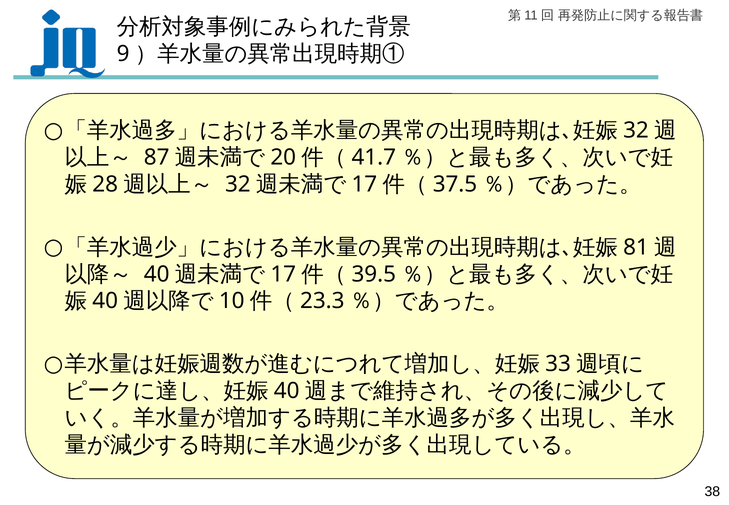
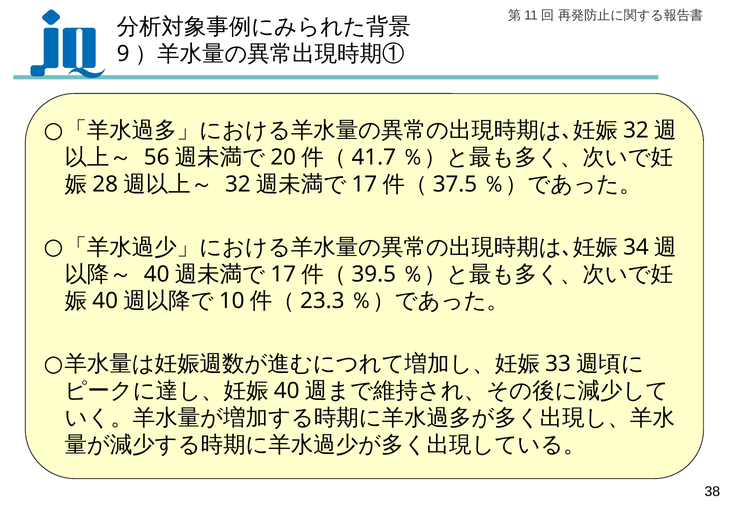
87: 87 -> 56 (157, 157)
81: 81 -> 34 (636, 247)
